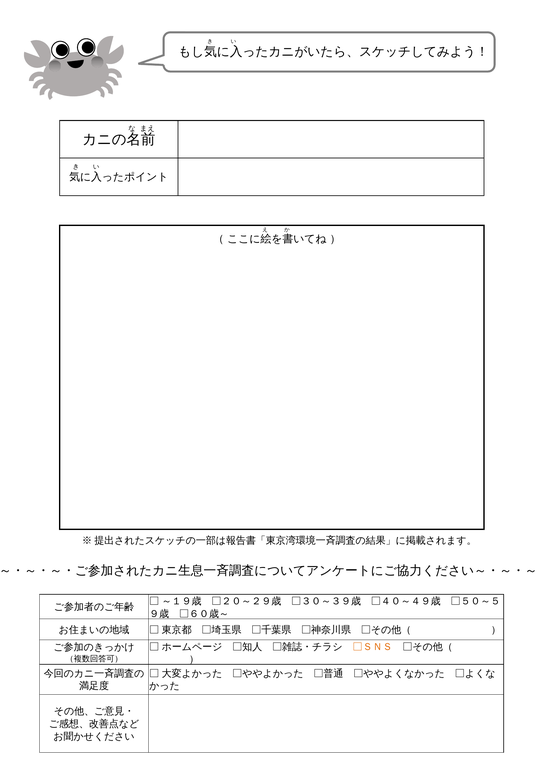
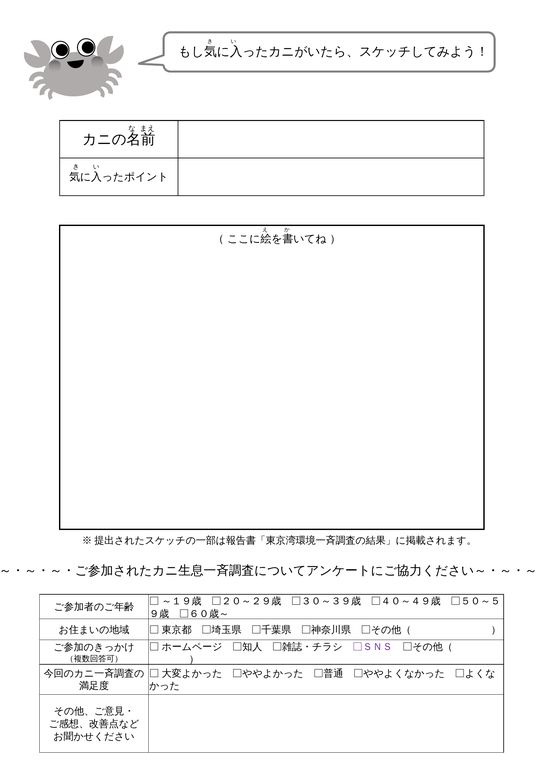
□ＳＮＳ colour: orange -> purple (373, 647)
